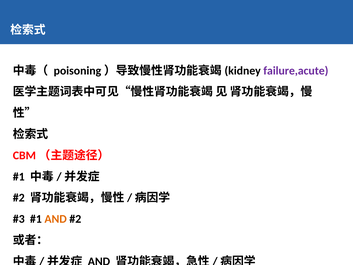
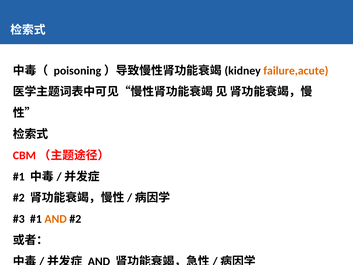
failure,acute colour: purple -> orange (296, 71)
